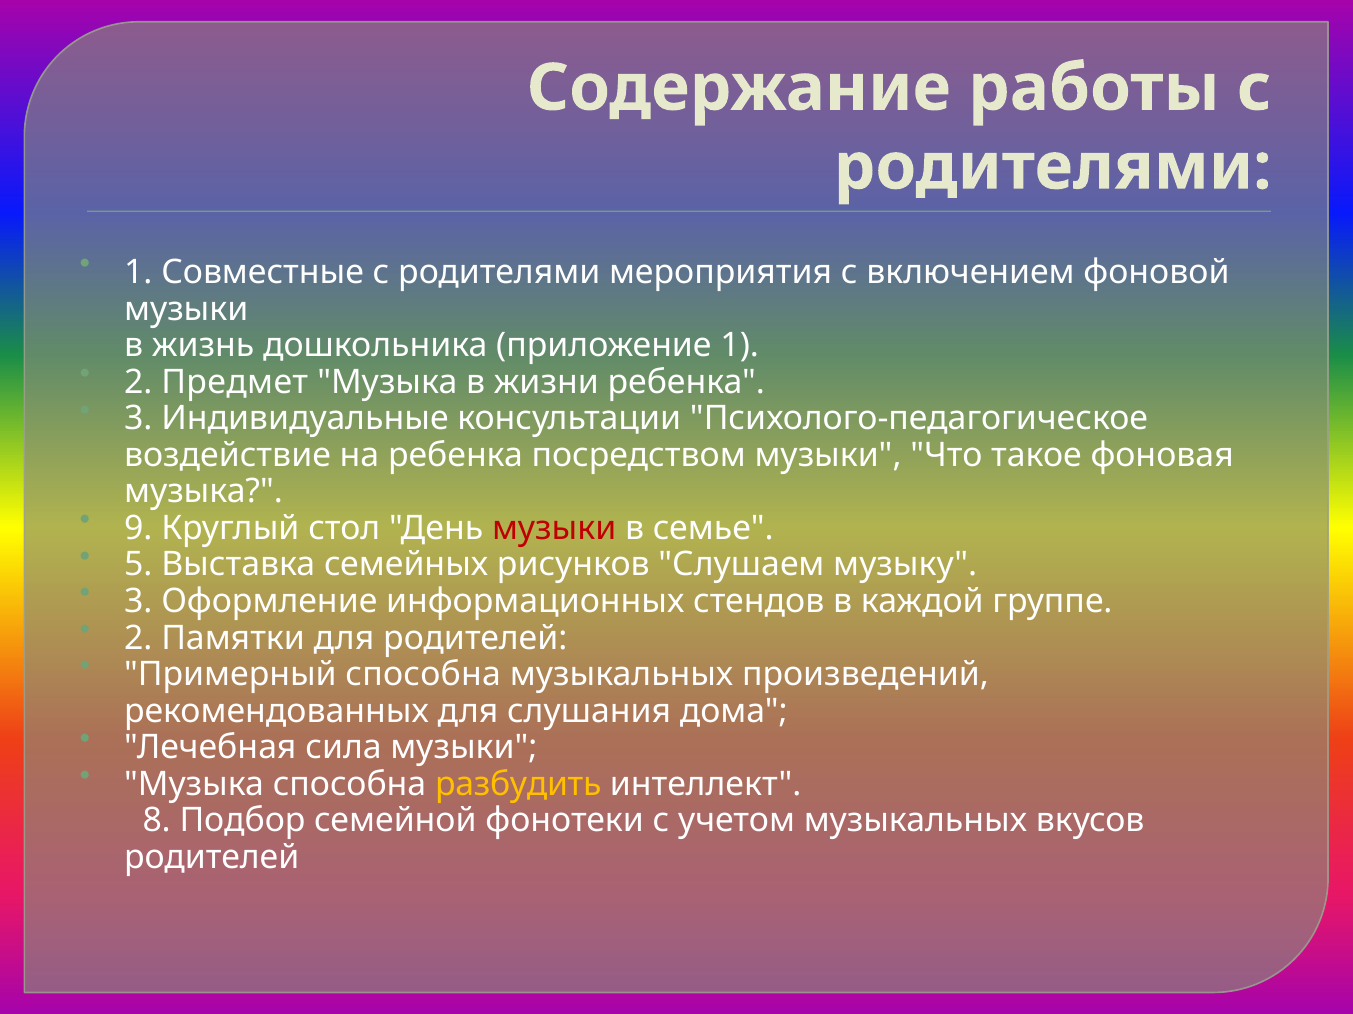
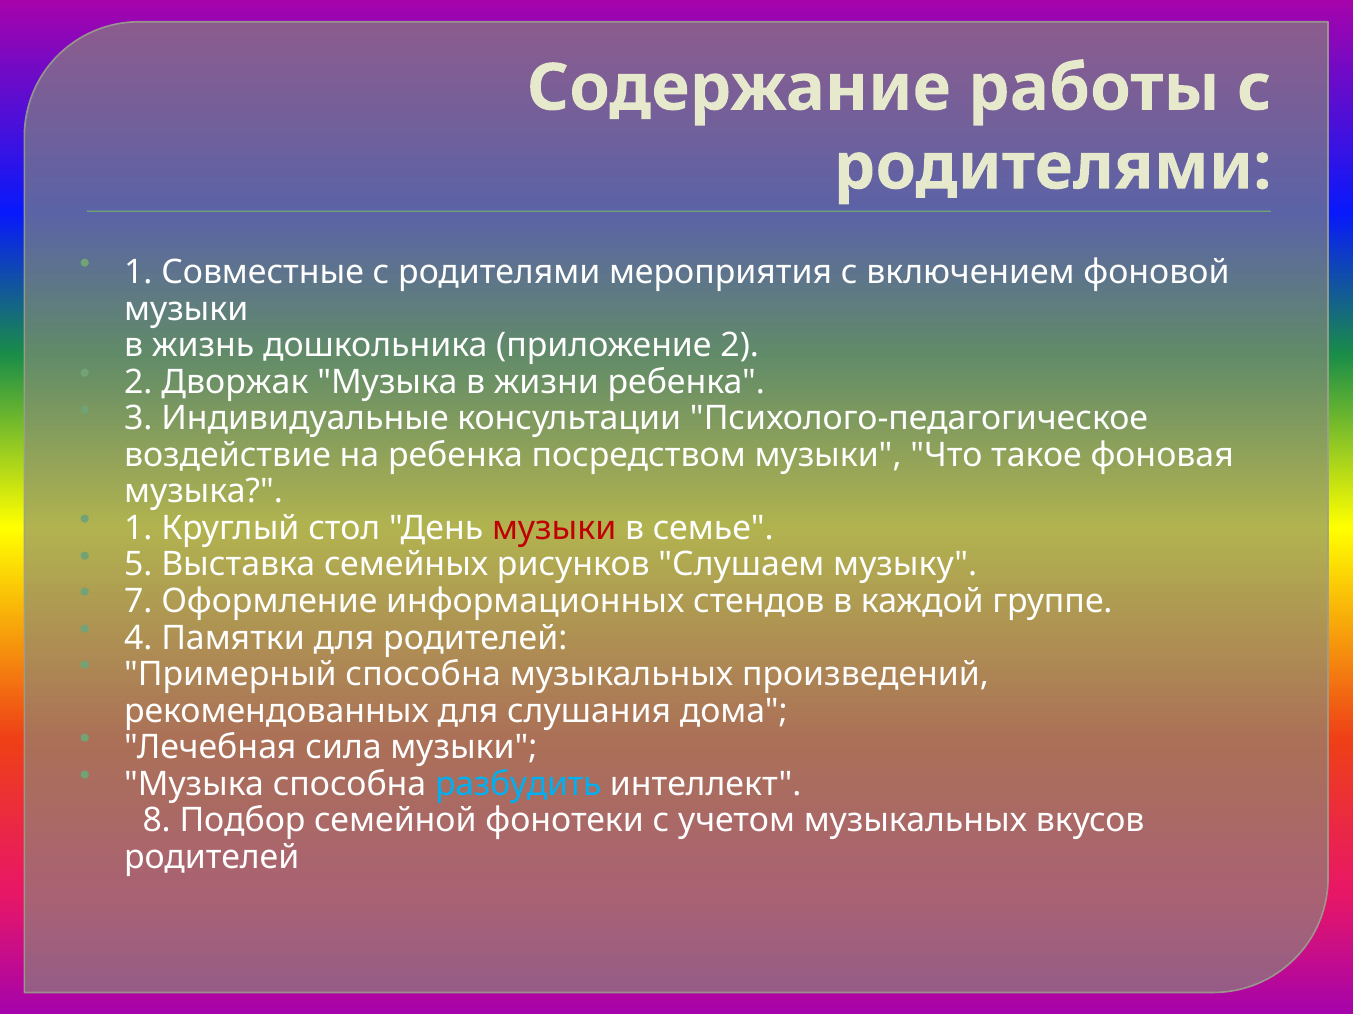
приложение 1: 1 -> 2 (740, 346)
Предмет: Предмет -> Дворжак (235, 383)
9: 9 -> 1 (138, 529)
3: 3 -> 7 (138, 602)
2: 2 -> 4 (138, 638)
разбудить colour: yellow -> light blue (518, 784)
